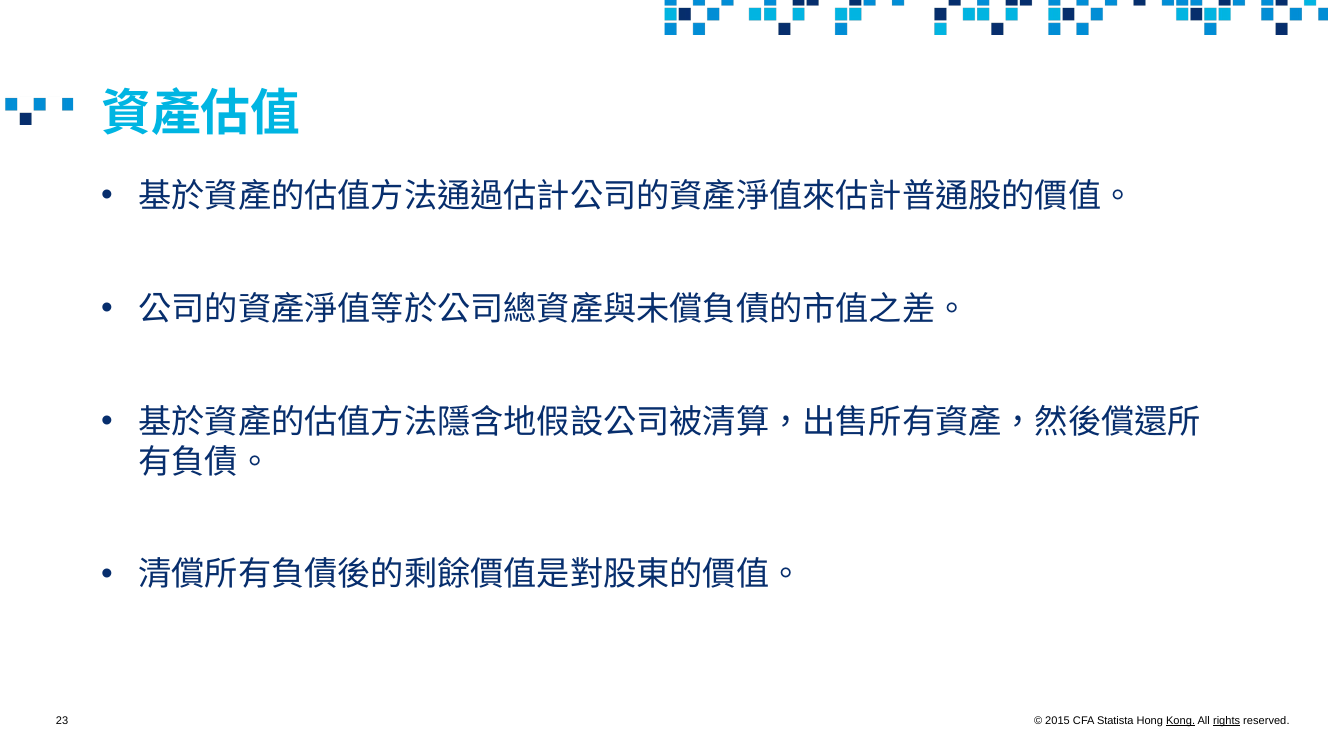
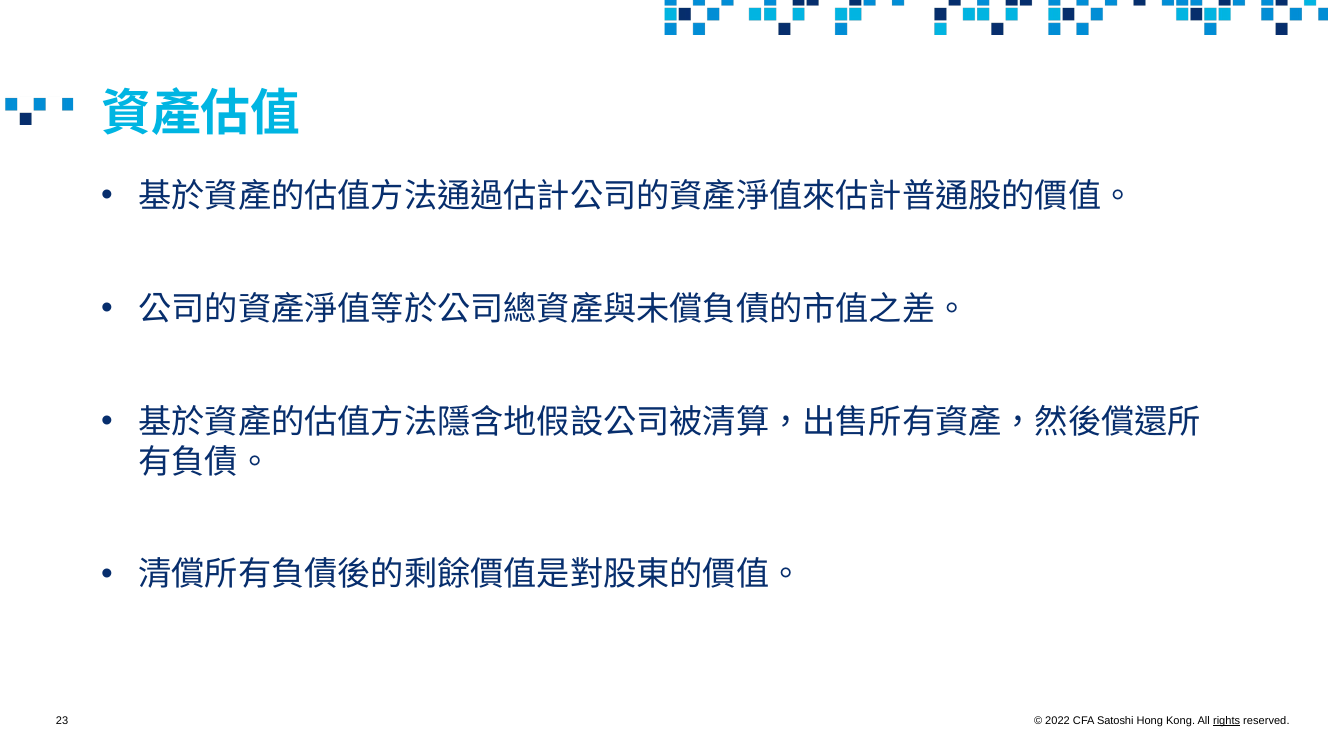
2015: 2015 -> 2022 (1057, 721)
Statista: Statista -> Satoshi (1115, 721)
Kong underline: present -> none (1181, 721)
